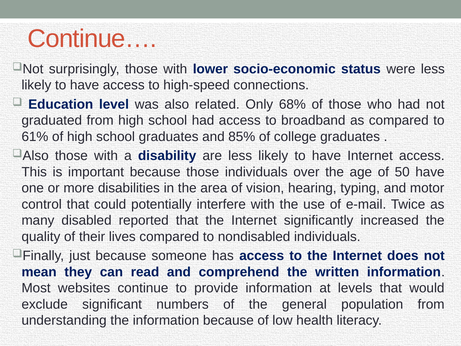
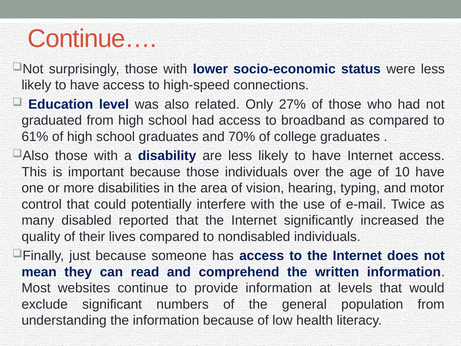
68%: 68% -> 27% (292, 104)
85%: 85% -> 70% (242, 137)
50: 50 -> 10 (402, 172)
